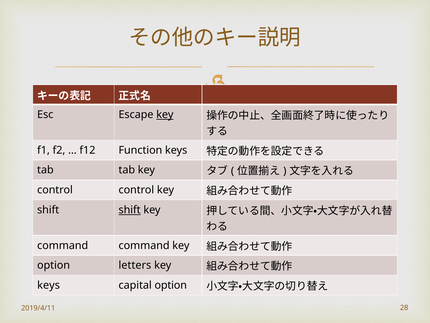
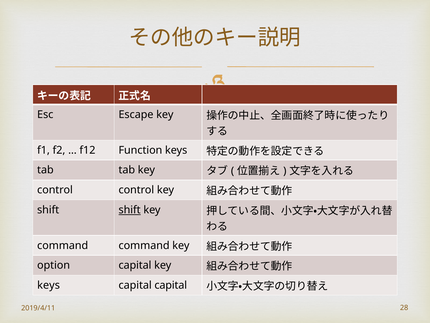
key underline: present -> none (165, 115)
option letters: letters -> capital (135, 265)
capital option: option -> capital (171, 285)
